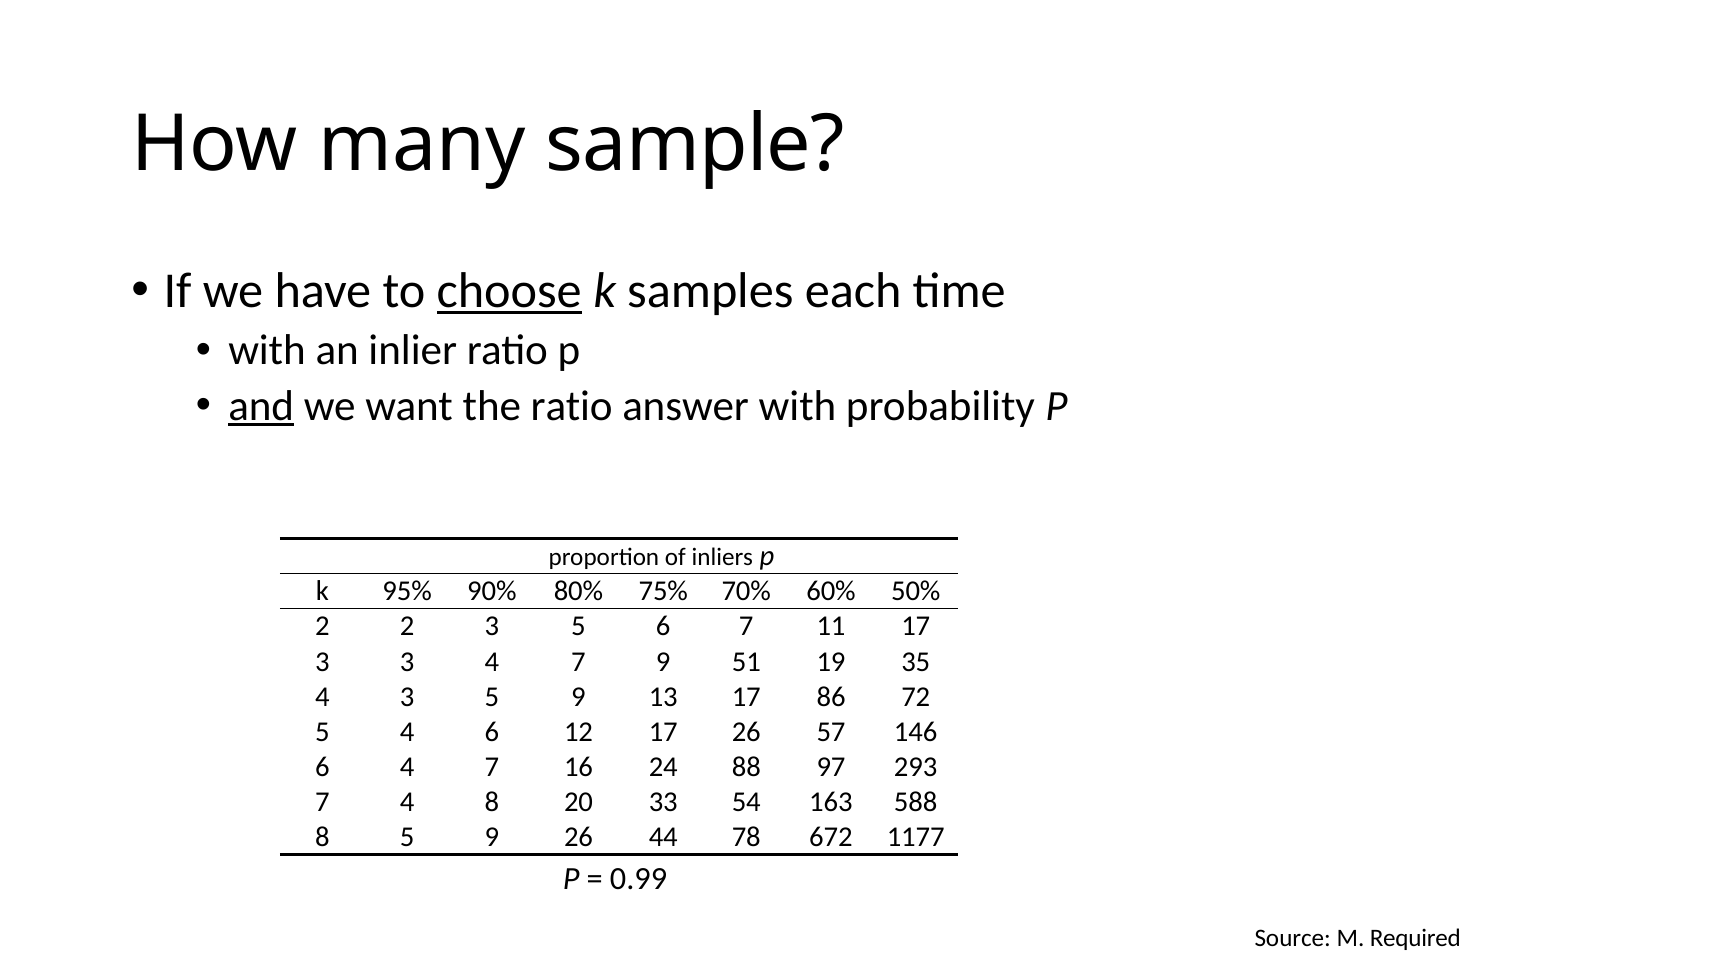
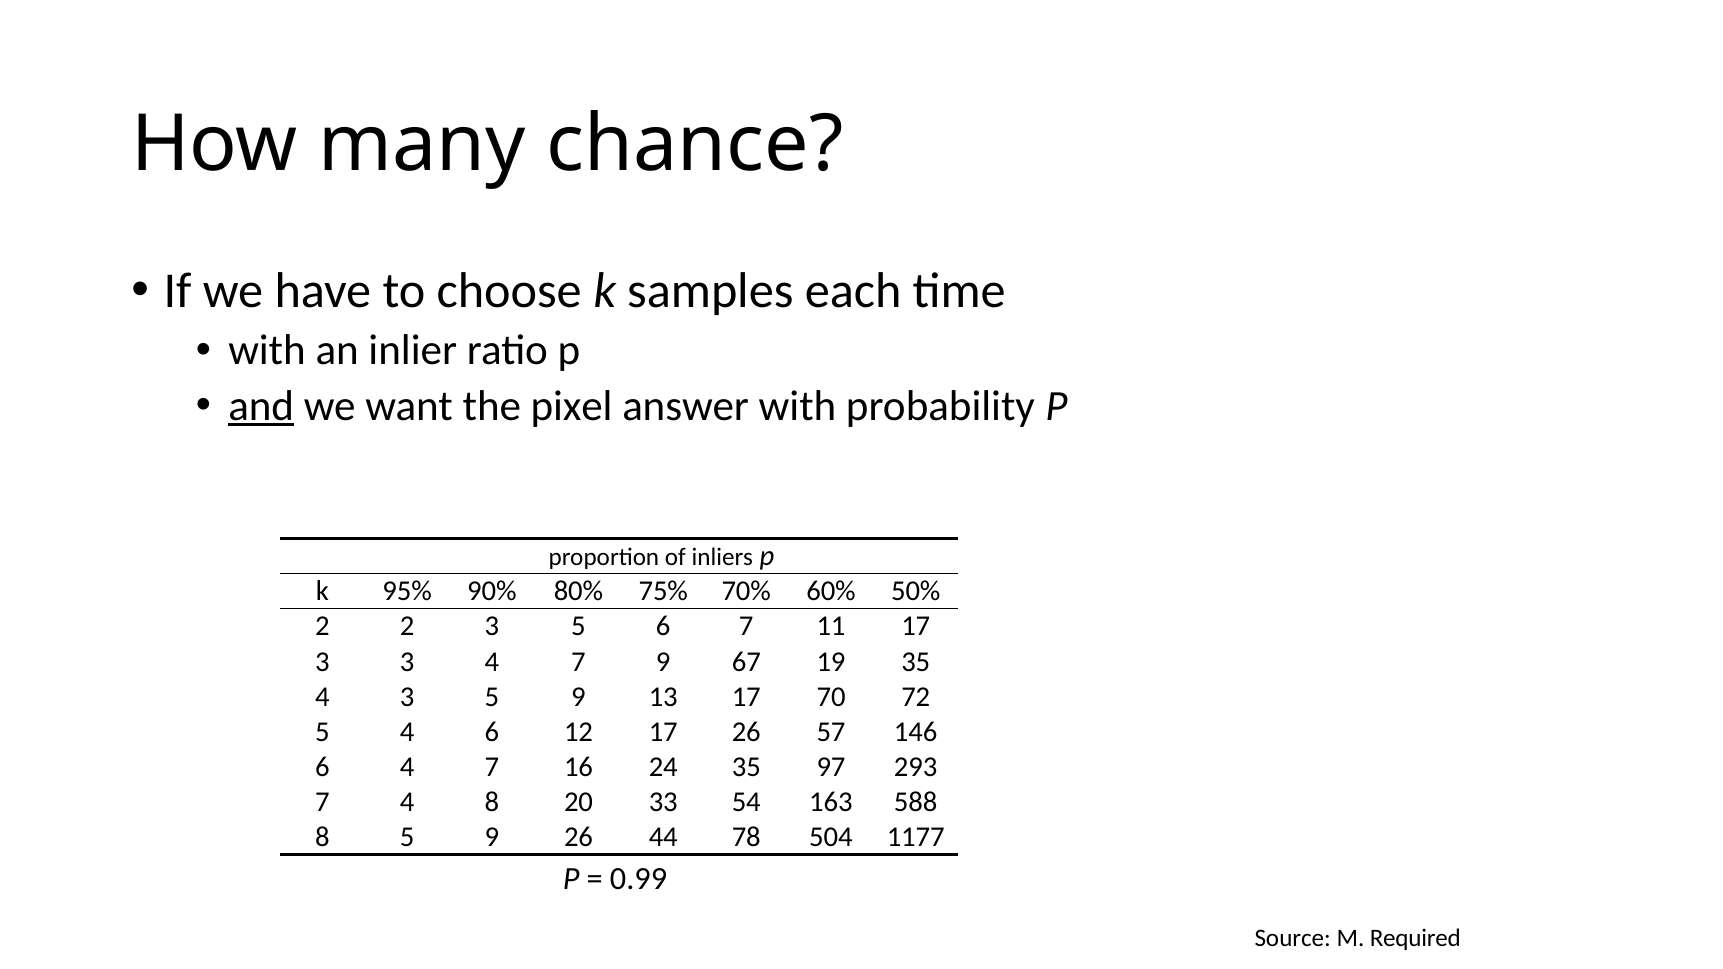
sample: sample -> chance (695, 145)
choose underline: present -> none (509, 291)
the ratio: ratio -> pixel (572, 406)
51: 51 -> 67 (746, 662)
86: 86 -> 70 (831, 697)
24 88: 88 -> 35 (746, 767)
672: 672 -> 504 (831, 838)
